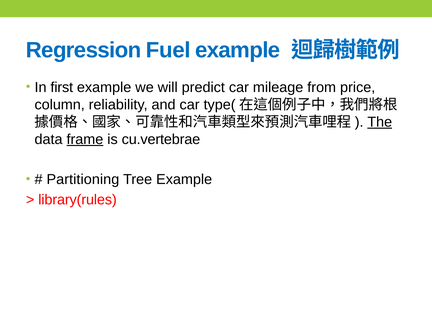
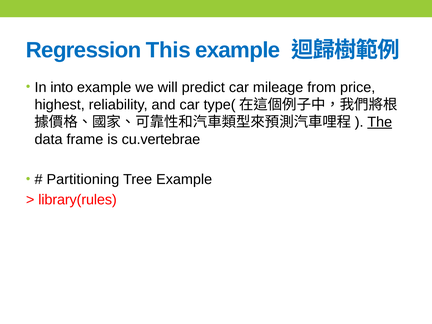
Fuel: Fuel -> This (168, 50)
first: first -> into (62, 87)
column: column -> highest (60, 105)
frame underline: present -> none (85, 139)
